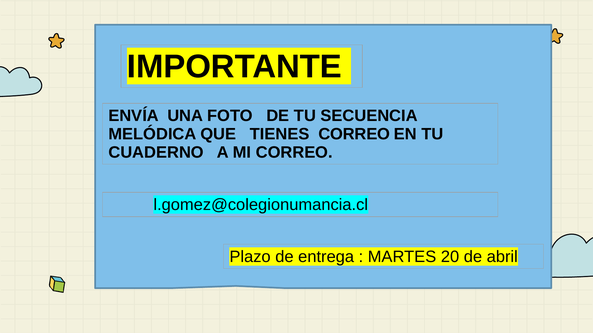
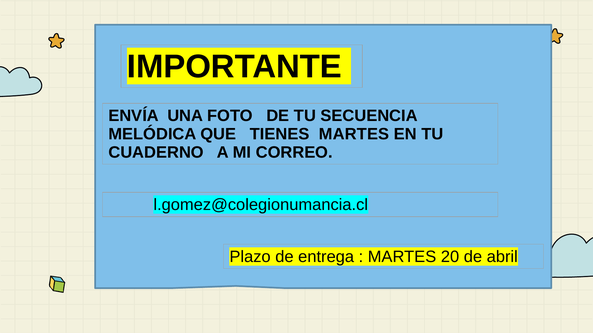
TIENES CORREO: CORREO -> MARTES (354, 134)
